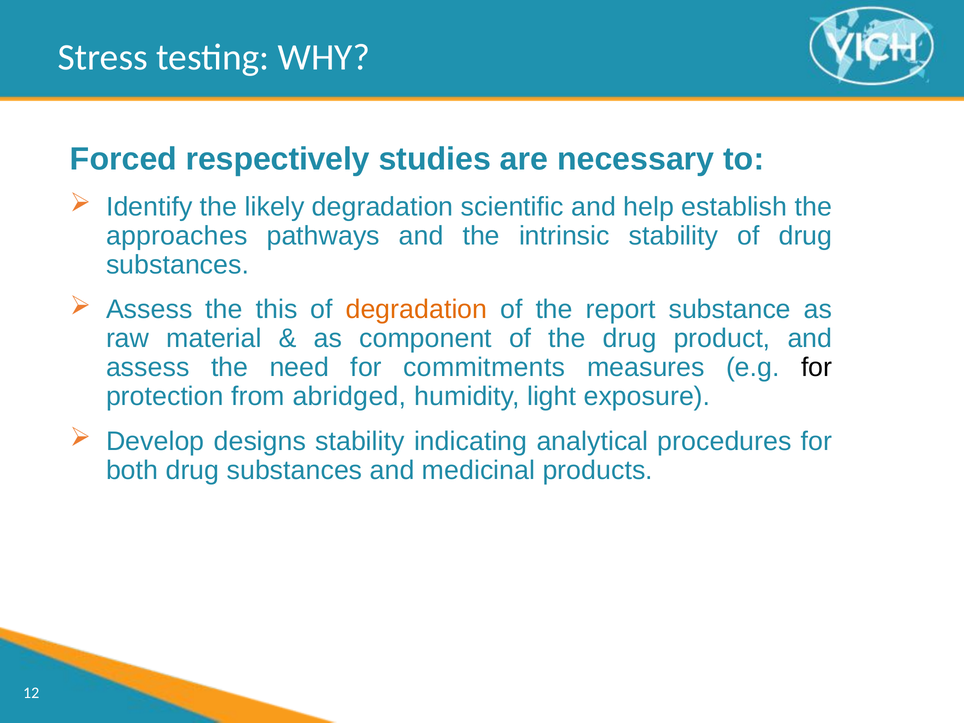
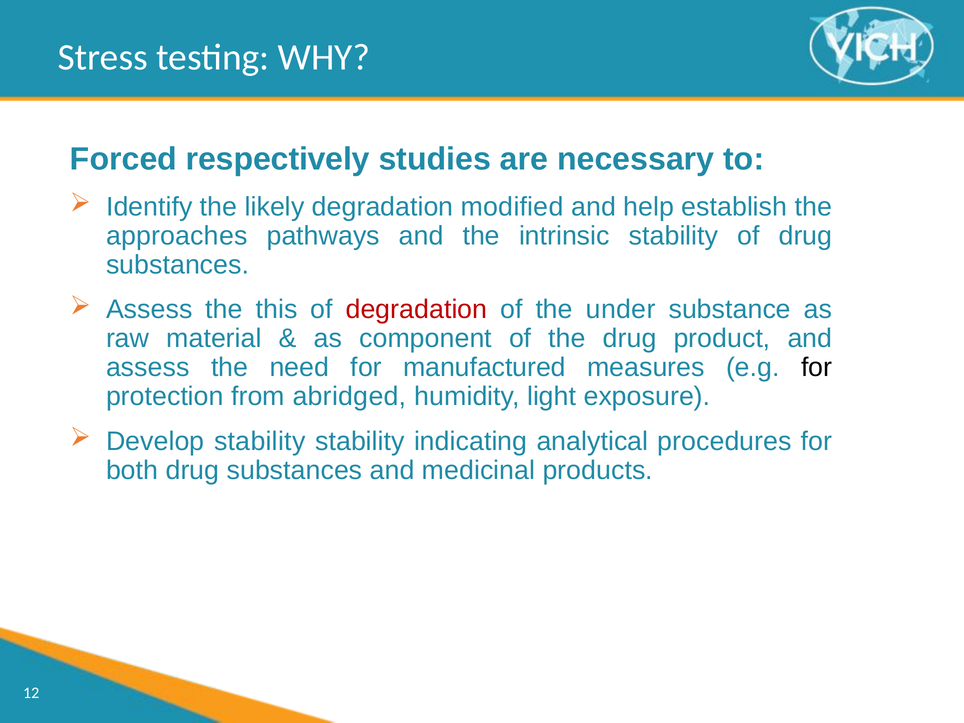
scientific: scientific -> modified (512, 207)
degradation colour: orange -> red (416, 310)
report: report -> under (621, 310)
commitments: commitments -> manufactured (484, 367)
Develop designs: designs -> stability (260, 441)
